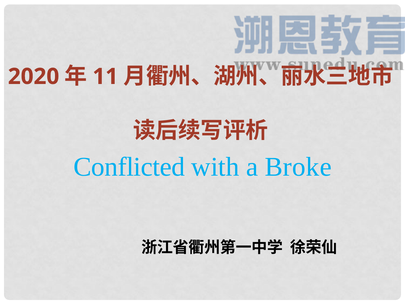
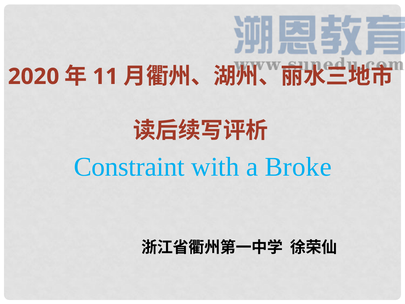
Conflicted: Conflicted -> Constraint (129, 167)
